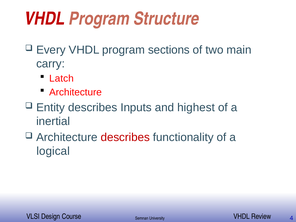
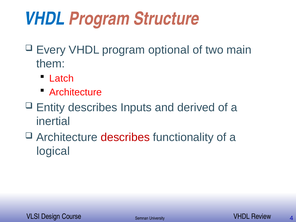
VHDL colour: red -> blue (44, 19)
sections: sections -> optional (169, 50)
carry: carry -> them (51, 64)
highest: highest -> derived (196, 107)
